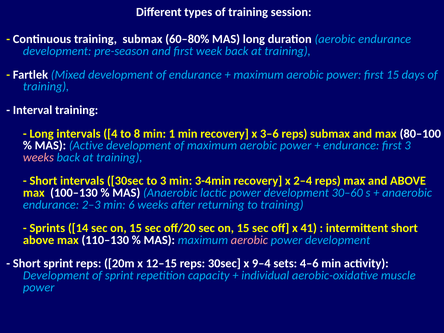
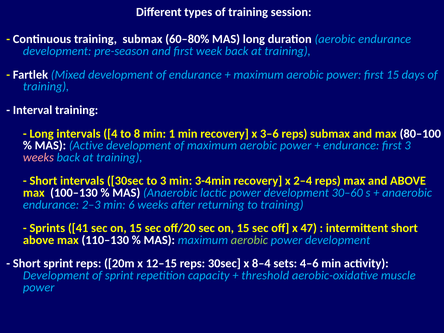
14: 14 -> 41 (78, 228)
41: 41 -> 47 (309, 228)
aerobic colour: pink -> light green (249, 240)
9–4: 9–4 -> 8–4 (261, 264)
individual: individual -> threshold (265, 275)
